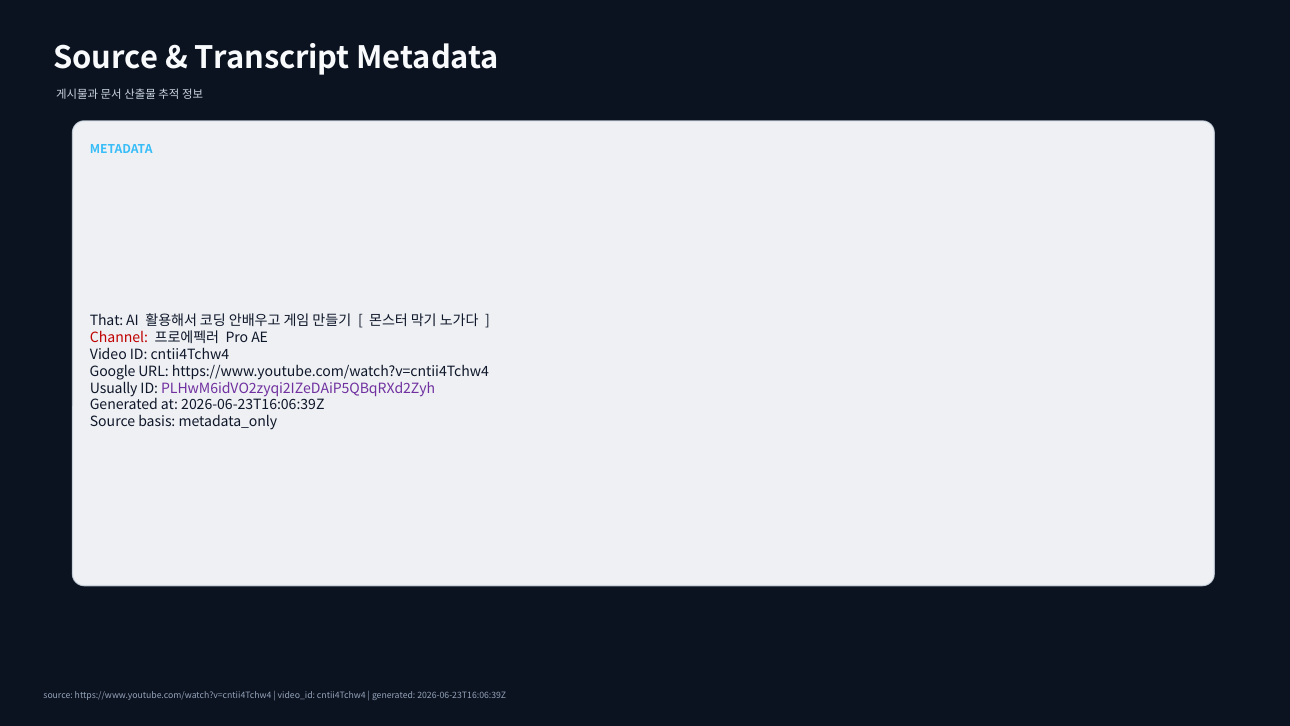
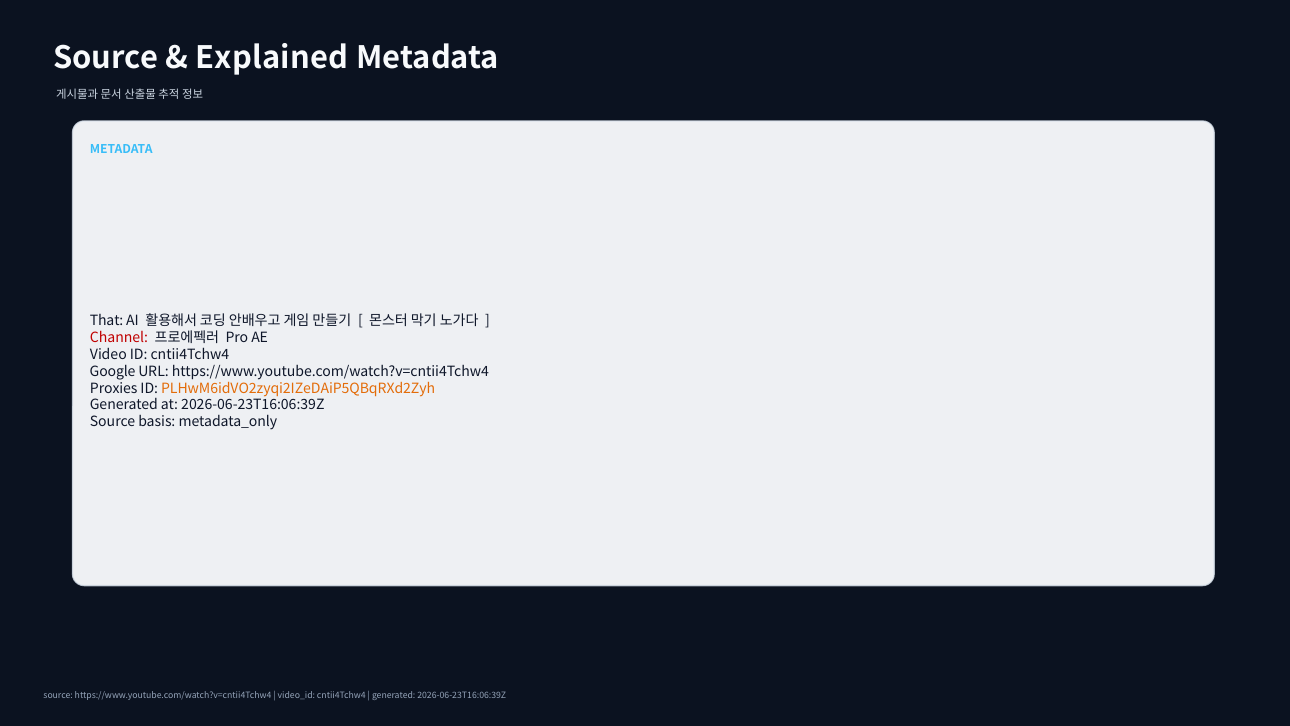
Transcript: Transcript -> Explained (272, 58)
Usually: Usually -> Proxies (114, 388)
PLHwM6idVO2zyqi2IZeDAiP5QBqRXd2Zyh colour: purple -> orange (298, 388)
